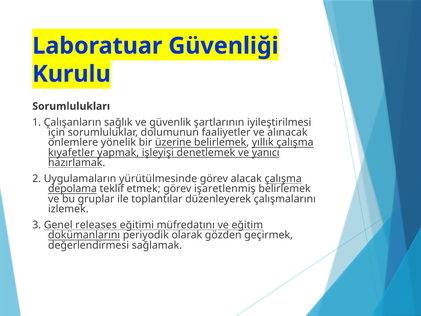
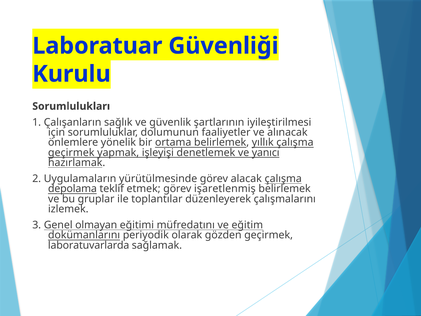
üzerine: üzerine -> ortama (173, 142)
kıyafetler: kıyafetler -> geçirmek (71, 152)
releases: releases -> olmayan (96, 225)
değerlendirmesi: değerlendirmesi -> laboratuvarlarda (89, 245)
